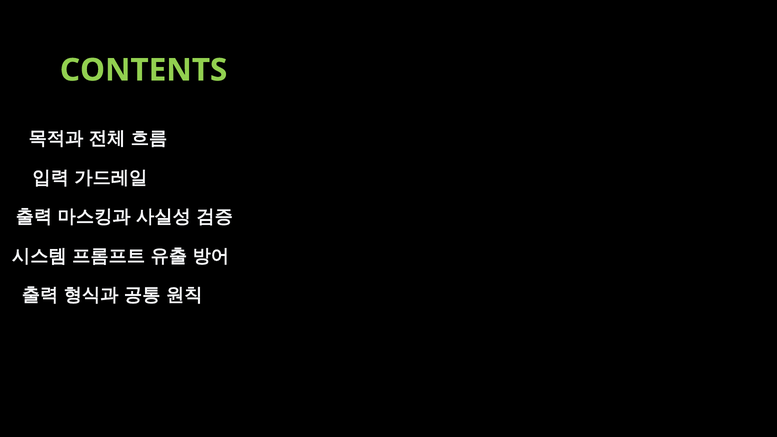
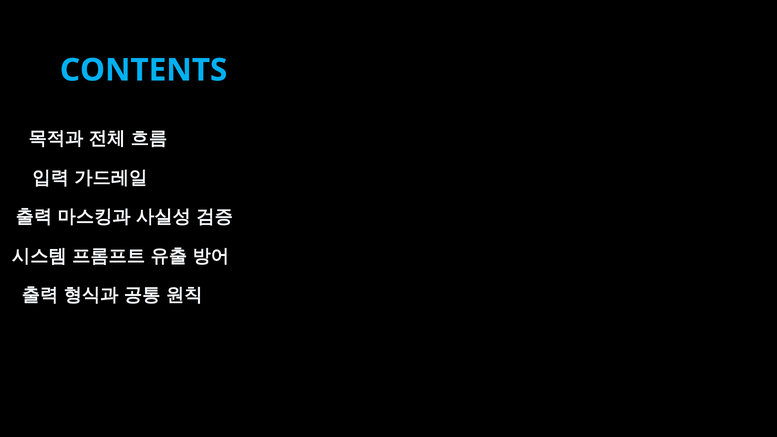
CONTENTS colour: light green -> light blue (144, 70)
